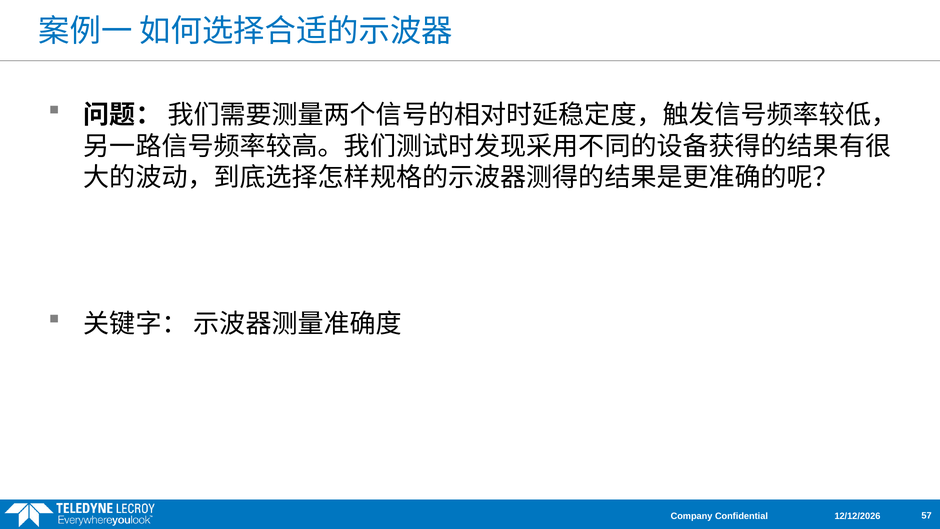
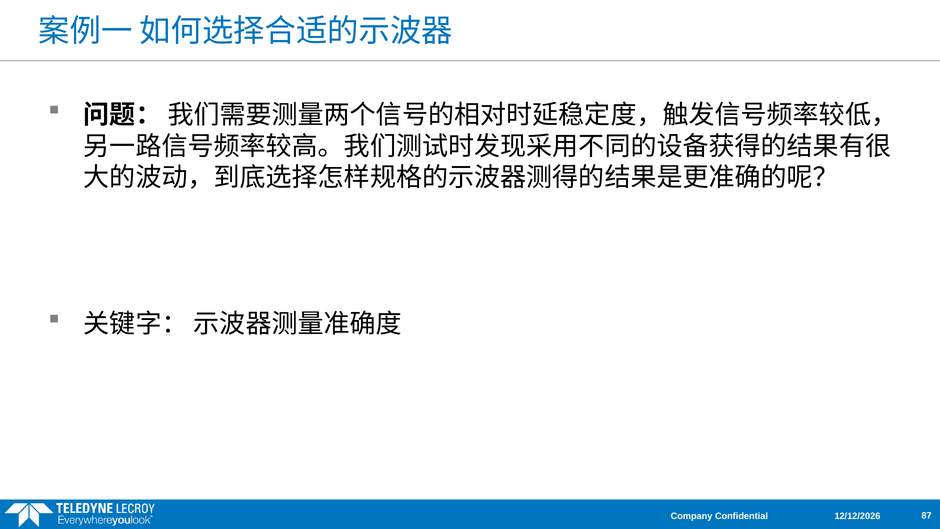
57: 57 -> 87 (927, 515)
